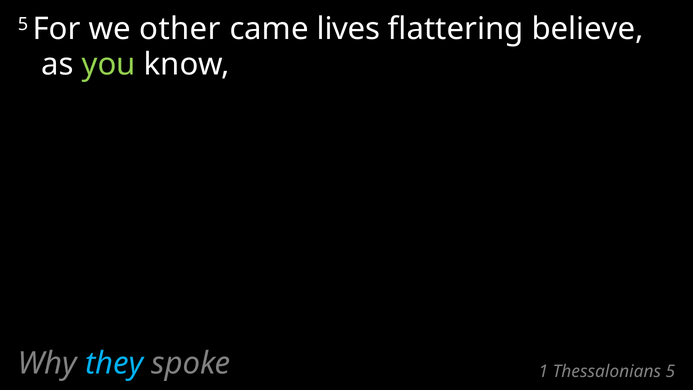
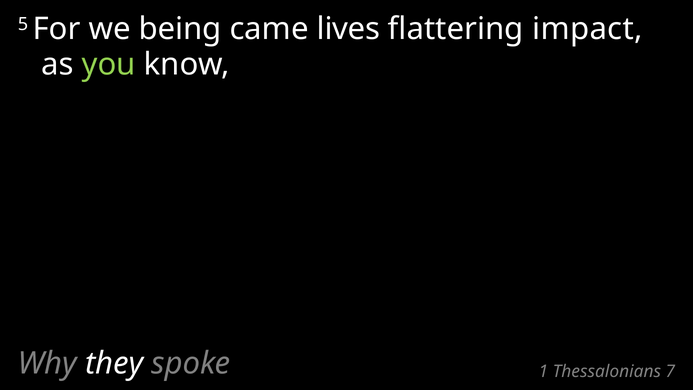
other: other -> being (180, 29)
believe: believe -> impact (587, 29)
they colour: light blue -> white (114, 363)
Thessalonians 5: 5 -> 7 (670, 371)
